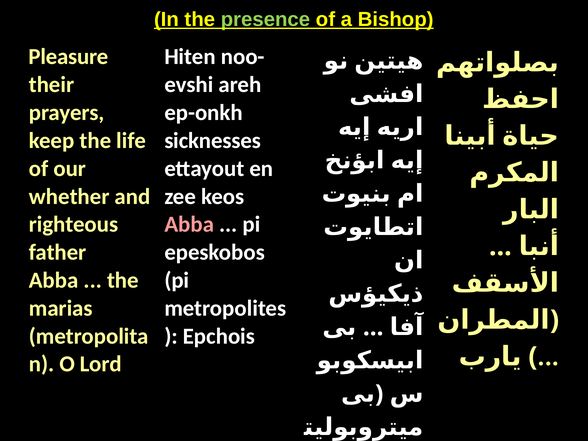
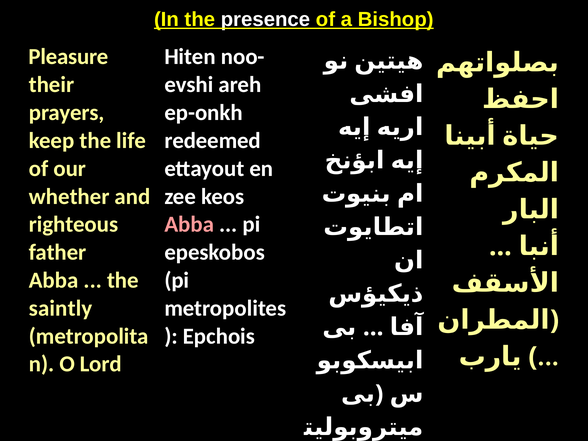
presence colour: light green -> white (266, 19)
sicknesses: sicknesses -> redeemed (213, 141)
marias: marias -> saintly (61, 308)
